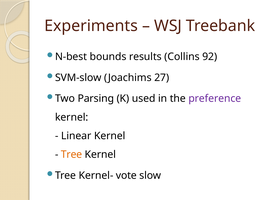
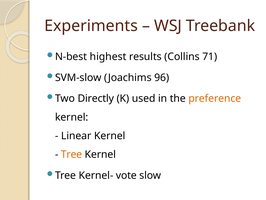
bounds: bounds -> highest (108, 57)
92: 92 -> 71 (210, 57)
27: 27 -> 96 (162, 77)
Parsing: Parsing -> Directly (96, 98)
preference colour: purple -> orange (215, 98)
